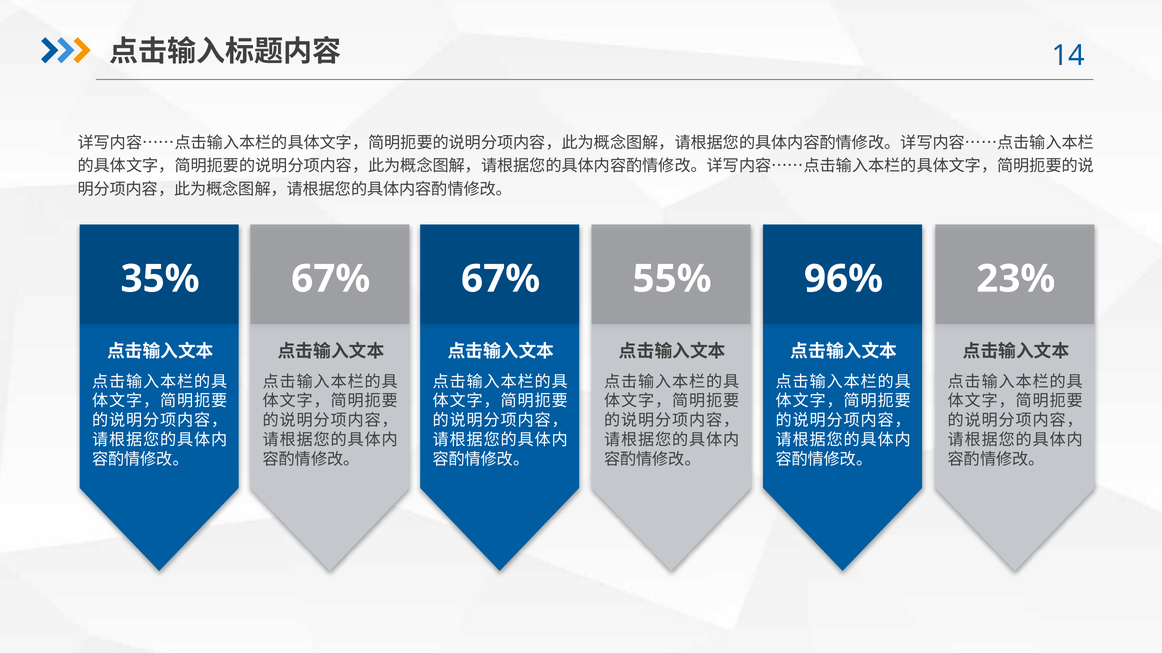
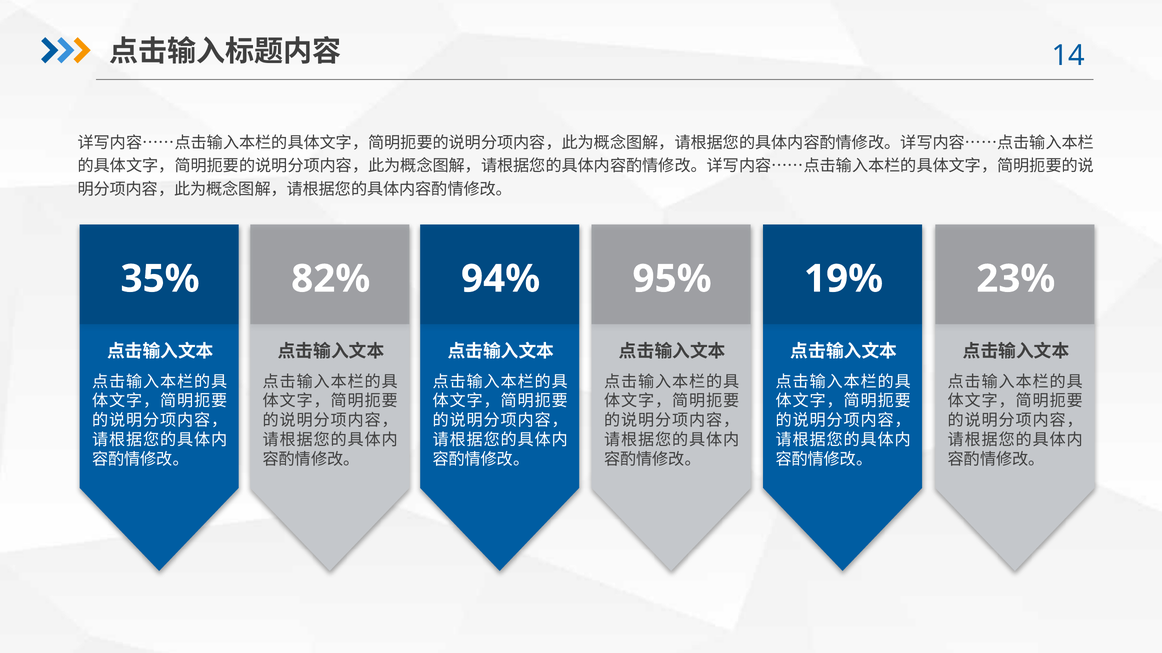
67%: 67% -> 82% (331, 279)
67%: 67% -> 94% (501, 279)
55%: 55% -> 95% (672, 279)
96%: 96% -> 19% (844, 279)
